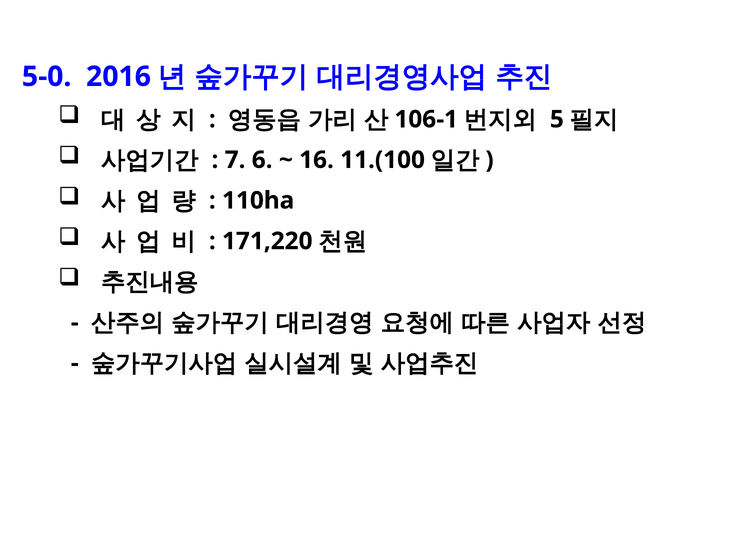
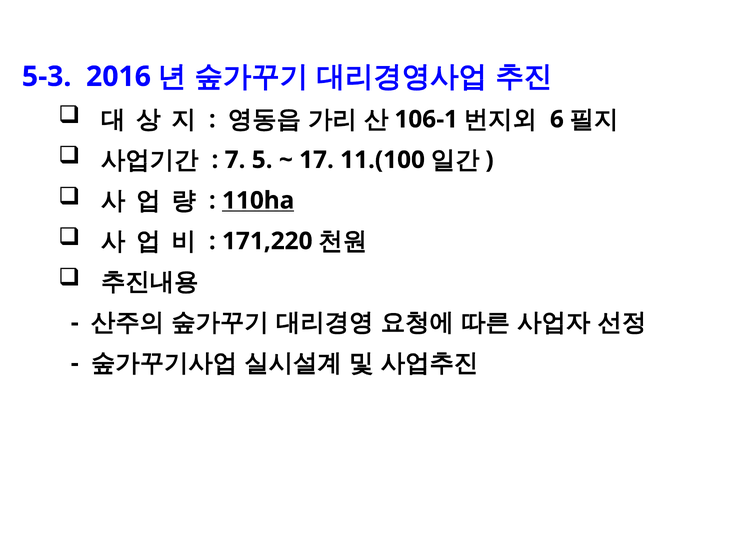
5-0: 5-0 -> 5-3 (47, 77)
5: 5 -> 6 (557, 119)
6: 6 -> 5 (262, 160)
16: 16 -> 17 (316, 160)
110ha underline: none -> present (258, 201)
